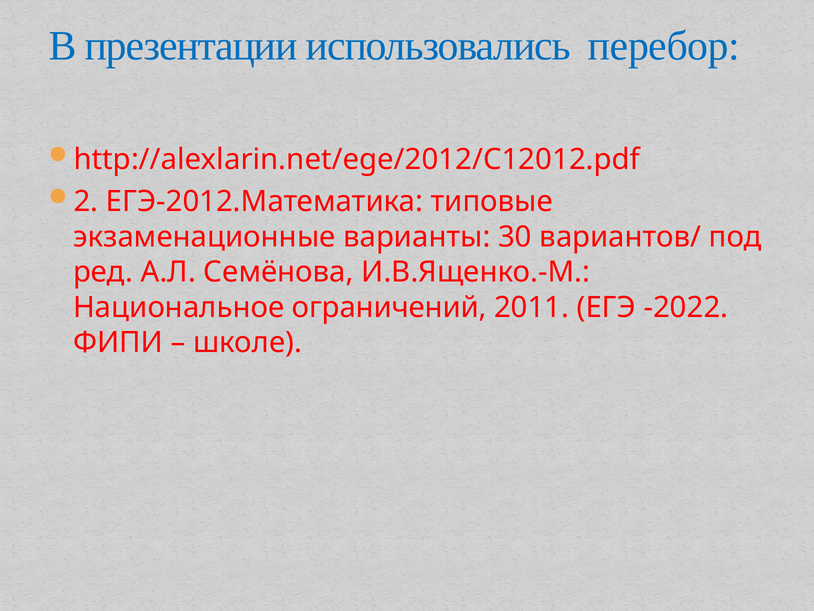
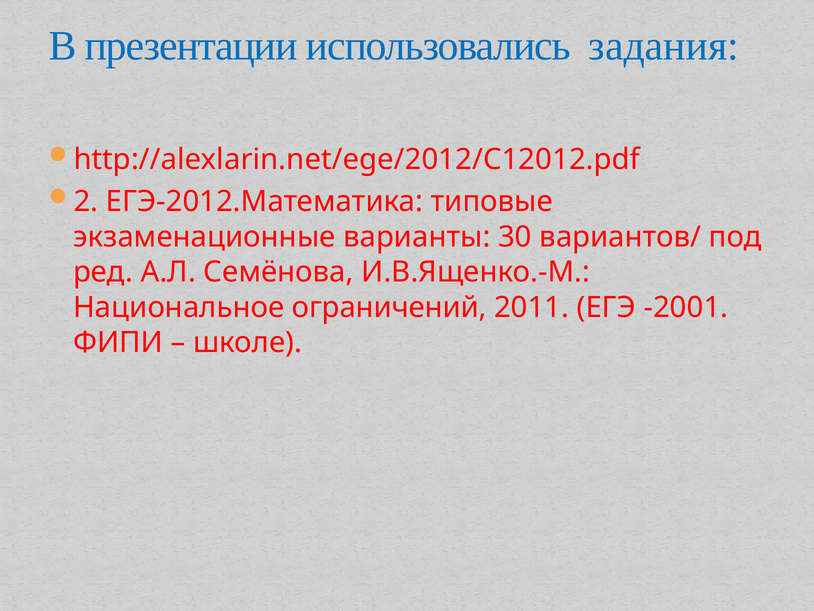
перебор: перебор -> задания (664, 46)
-2022: -2022 -> -2001 (686, 307)
